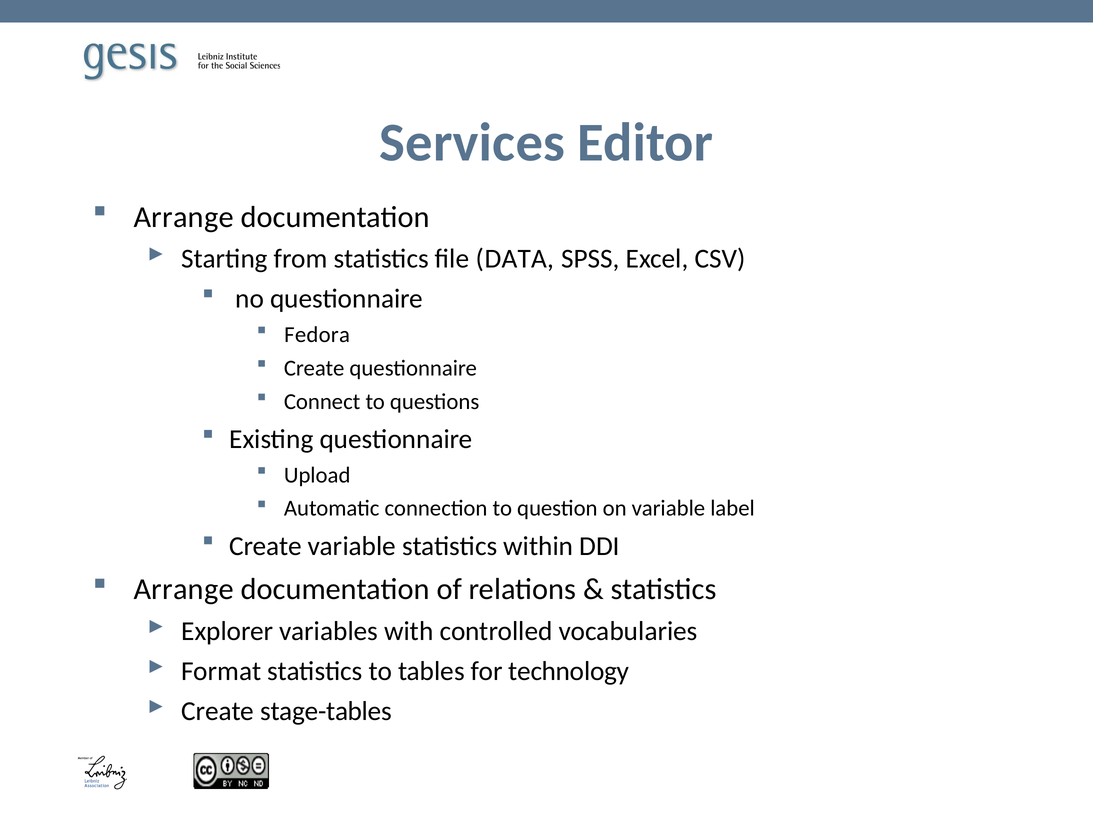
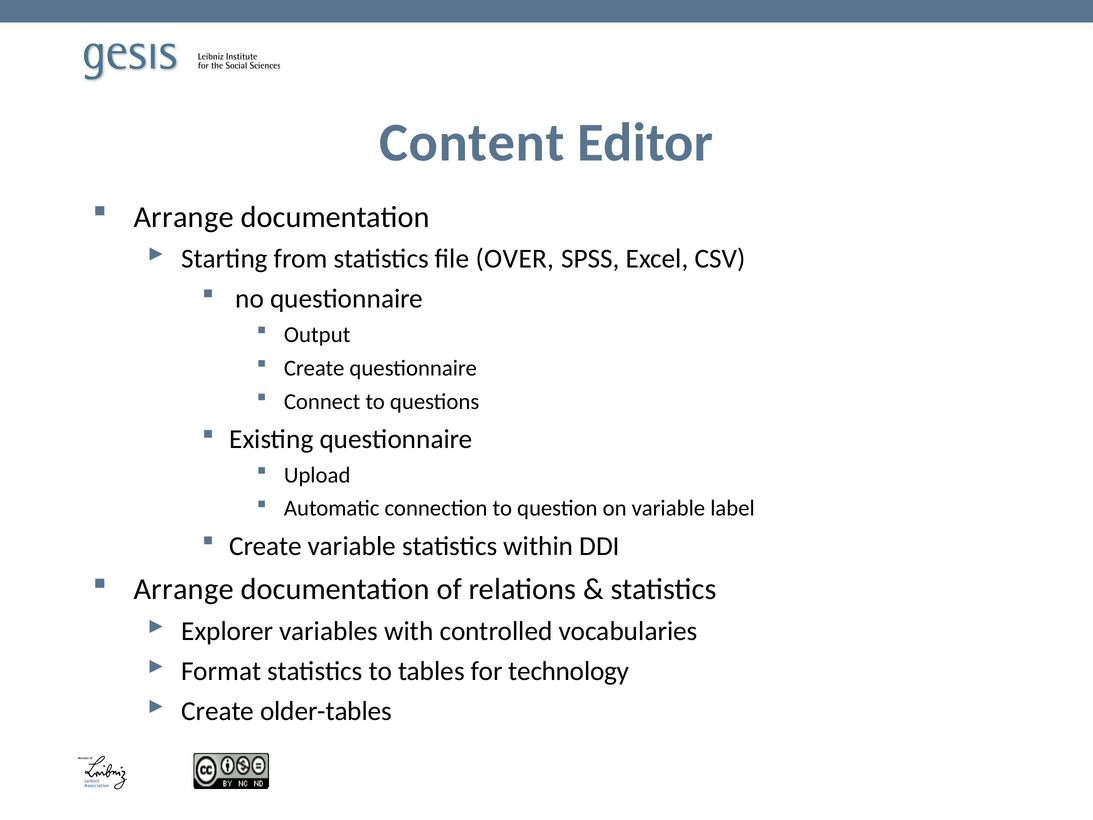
Services: Services -> Content (472, 143)
DATA: DATA -> OVER (515, 259)
Fedora: Fedora -> Output (317, 335)
stage-tables: stage-tables -> older-tables (326, 711)
